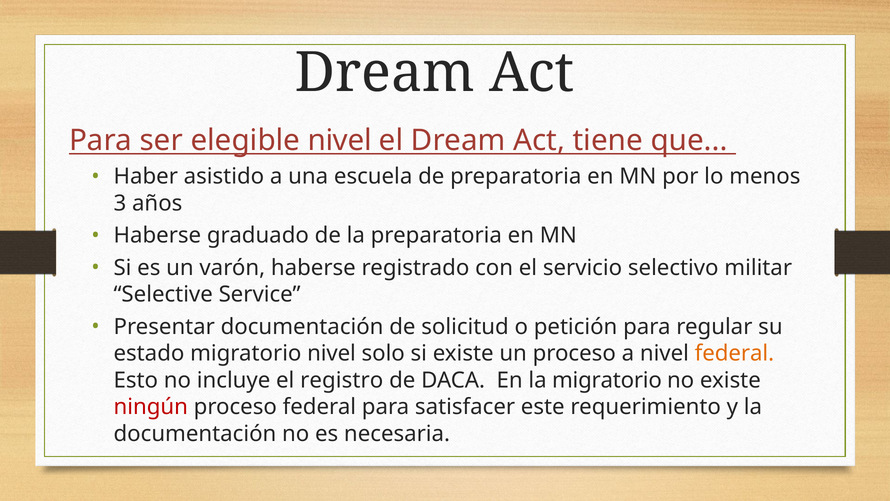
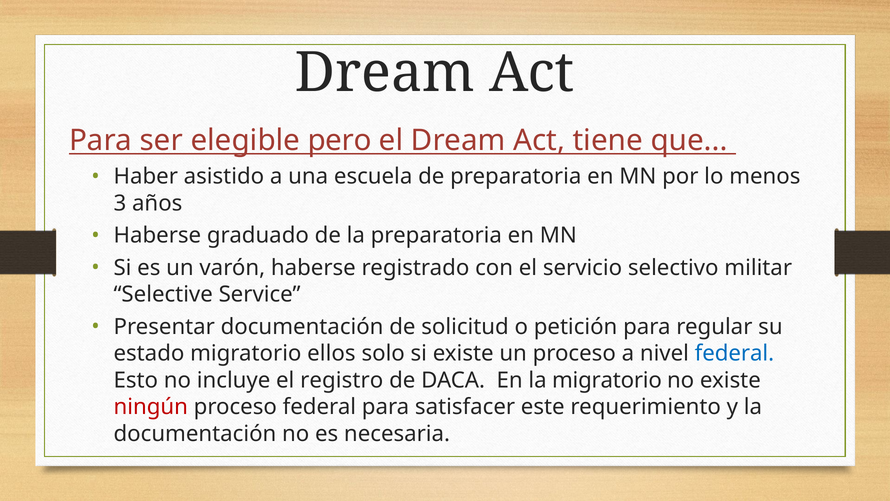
elegible nivel: nivel -> pero (340, 140)
migratorio nivel: nivel -> ellos (331, 353)
federal colour: orange -> blue (734, 353)
